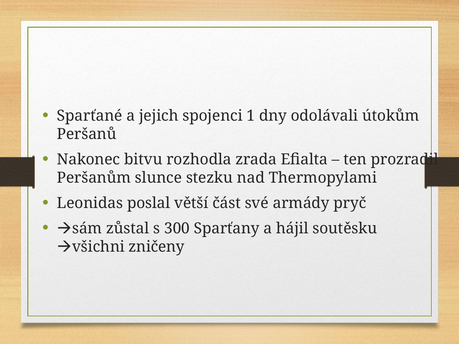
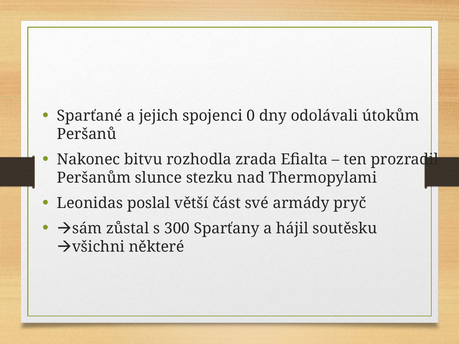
1: 1 -> 0 (251, 116)
zničeny: zničeny -> některé (157, 247)
